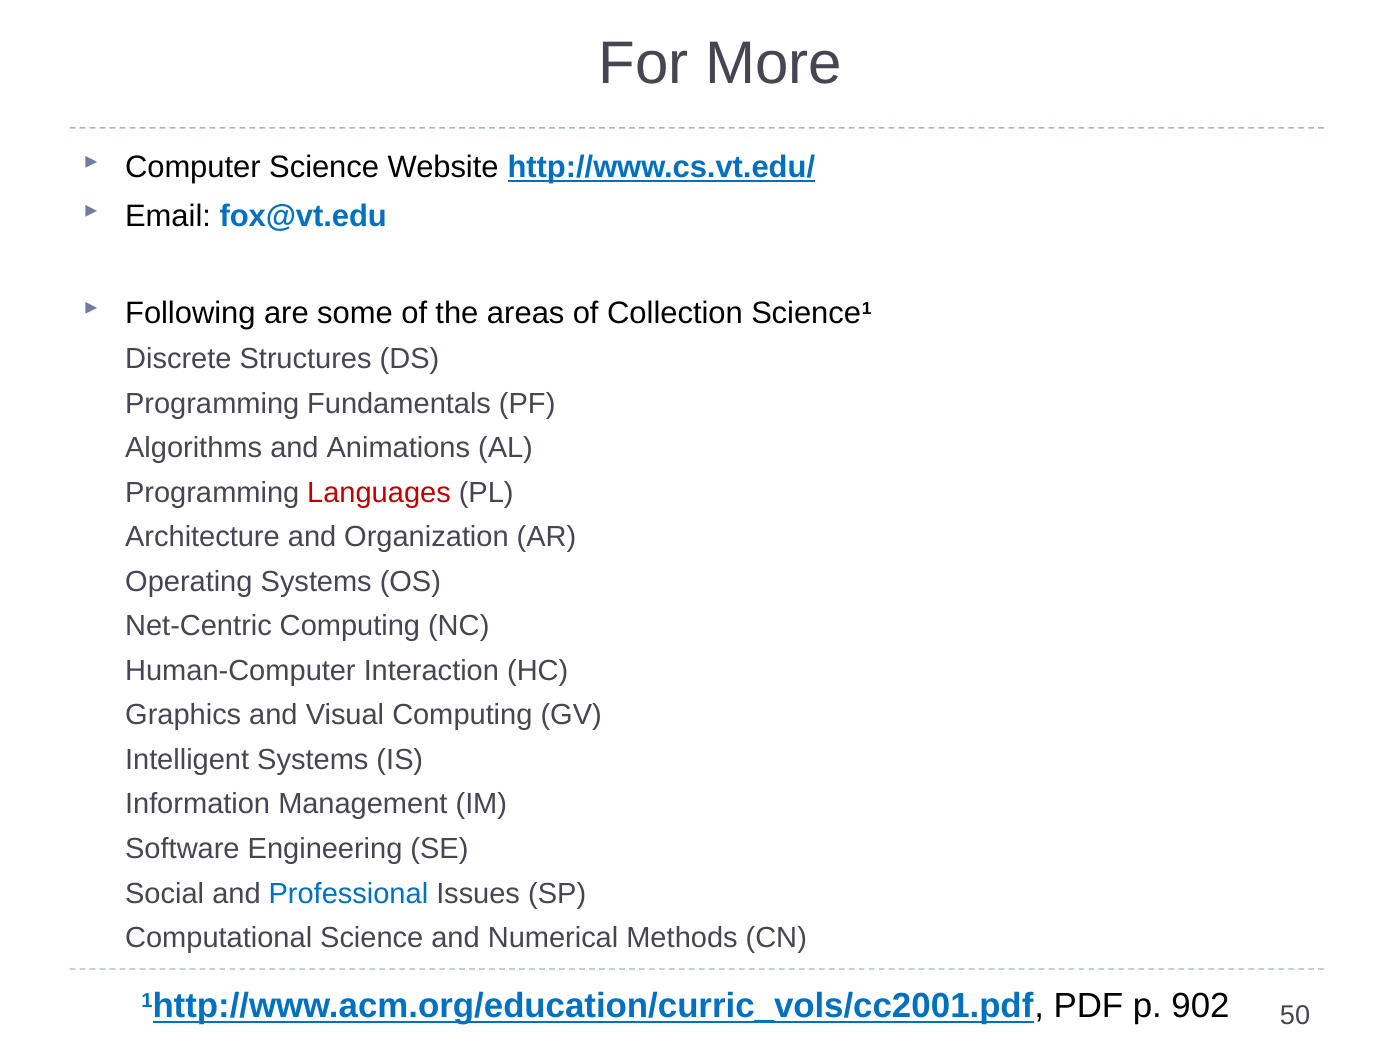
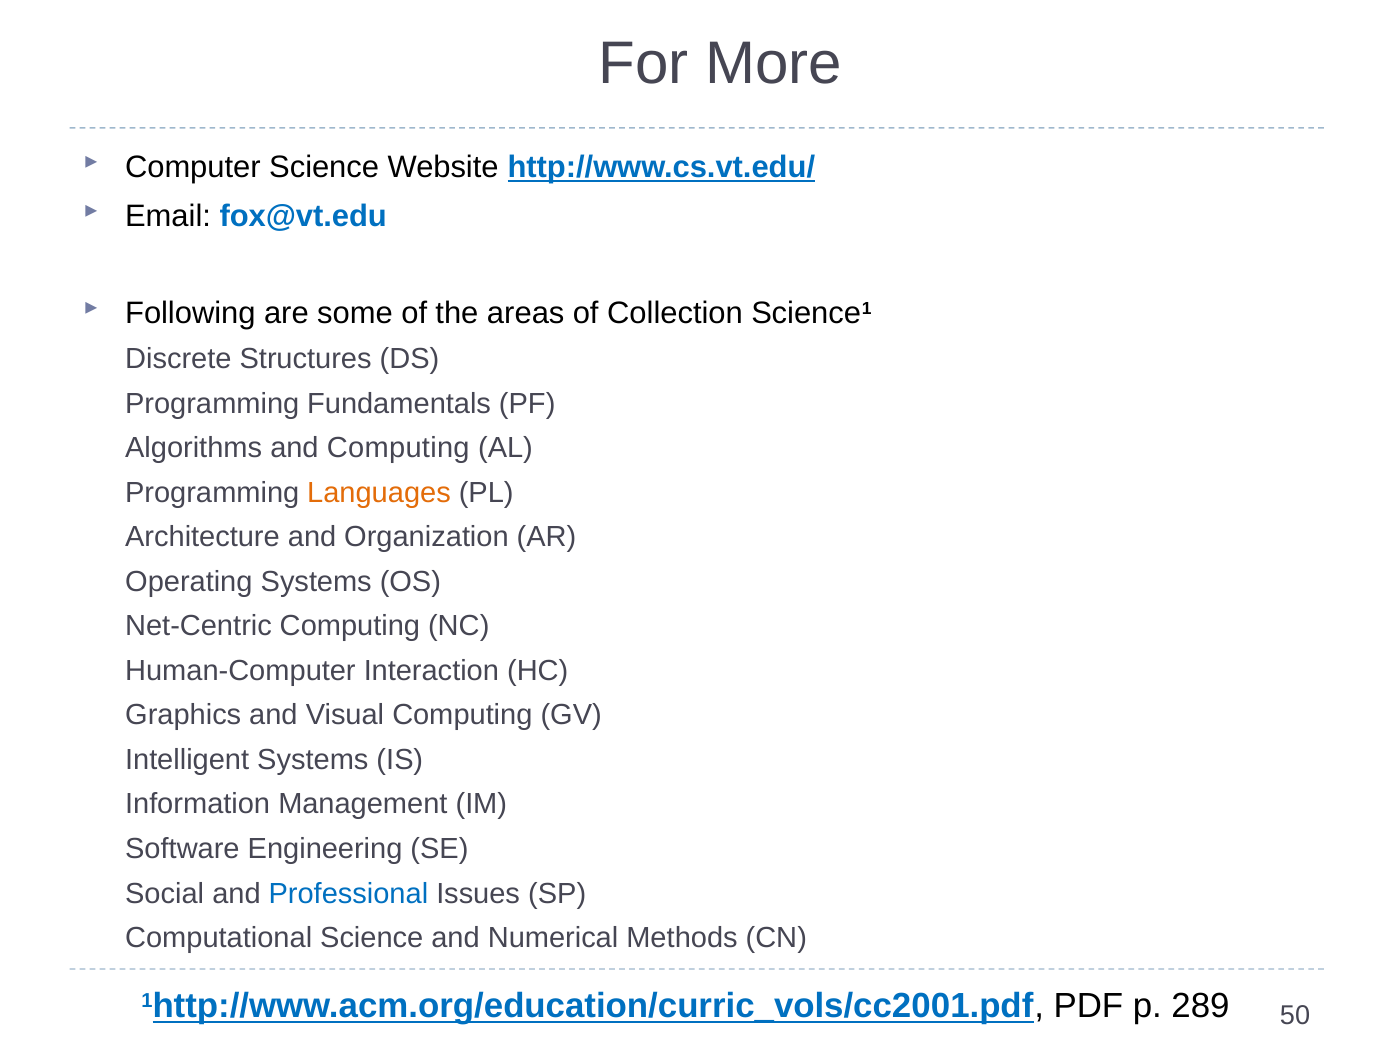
and Animations: Animations -> Computing (398, 448)
Languages colour: red -> orange (379, 492)
902: 902 -> 289 (1201, 1006)
